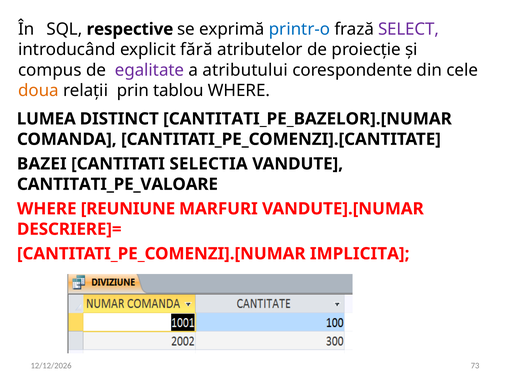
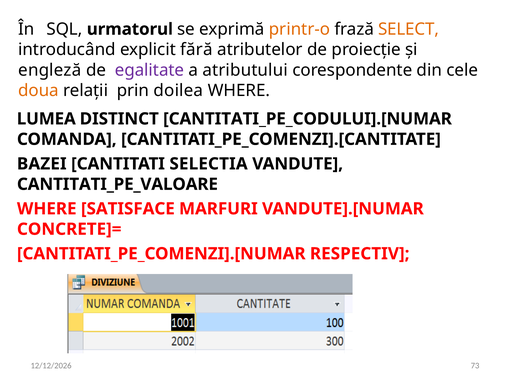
respective: respective -> urmatorul (130, 29)
printr-o colour: blue -> orange (300, 29)
SELECT colour: purple -> orange (409, 29)
compus: compus -> engleză (50, 70)
tablou: tablou -> doilea (178, 90)
CANTITATI_PE_BAZELOR].[NUMAR: CANTITATI_PE_BAZELOR].[NUMAR -> CANTITATI_PE_CODULUI].[NUMAR (307, 119)
REUNIUNE: REUNIUNE -> SATISFACE (128, 208)
DESCRIERE]=: DESCRIERE]= -> CONCRETE]= (69, 229)
IMPLICITA: IMPLICITA -> RESPECTIV (360, 253)
